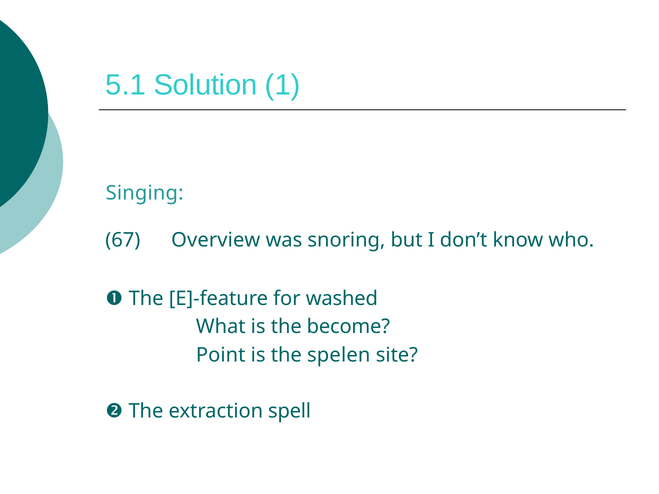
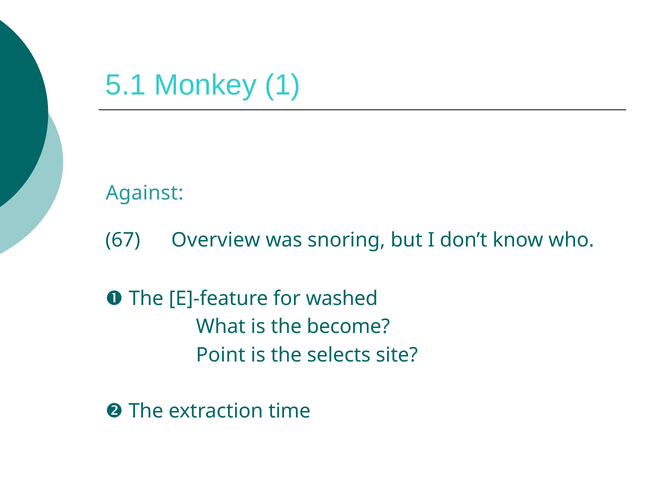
Solution: Solution -> Monkey (205, 85)
Singing: Singing -> Against (145, 193)
spelen: spelen -> selects (339, 355)
spell: spell -> time (290, 411)
